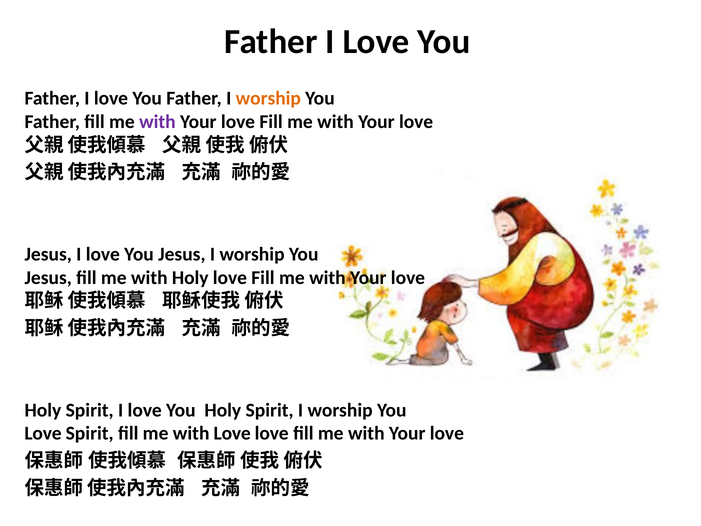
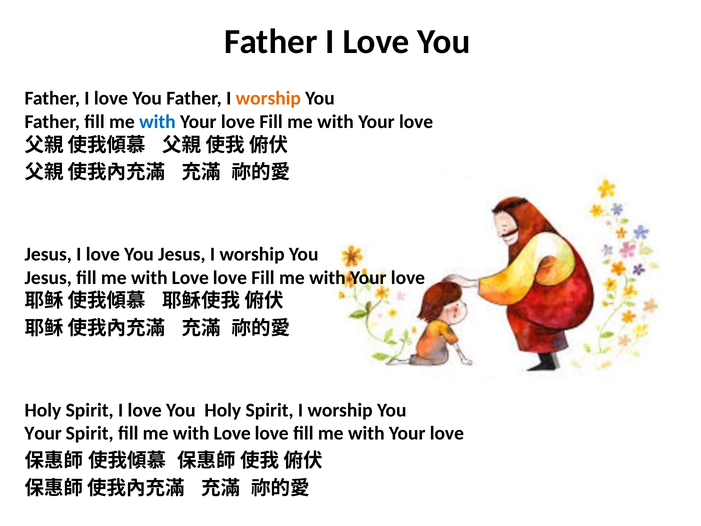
with colour: purple -> blue (157, 122)
Holy: Holy -> Love (190, 278)
Love: Love -> Your (43, 433)
